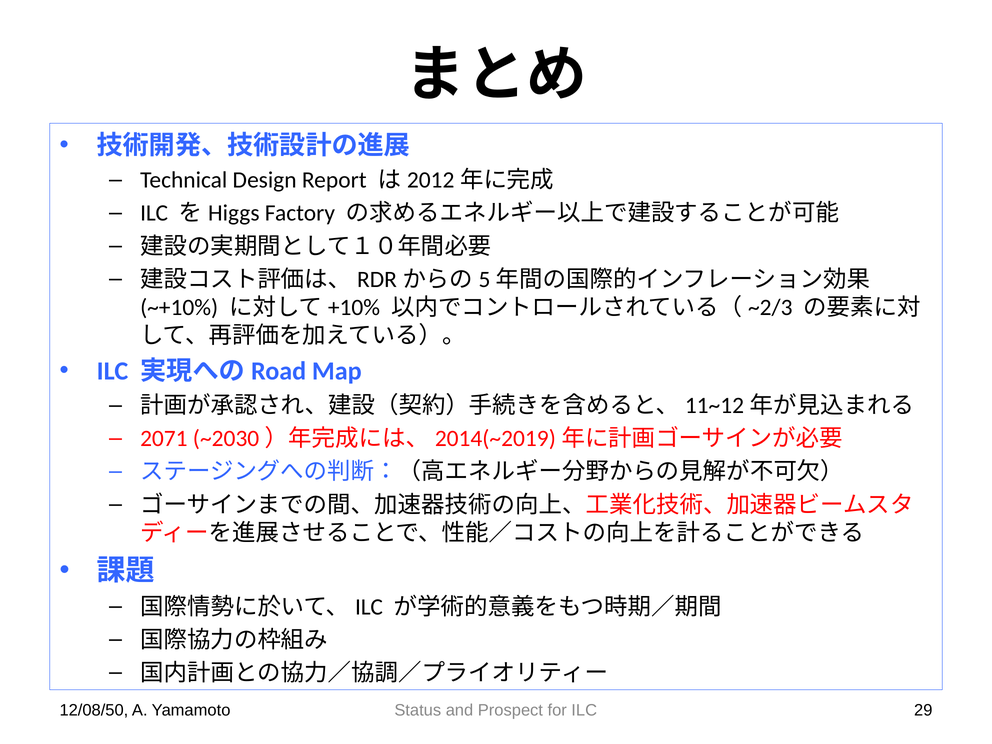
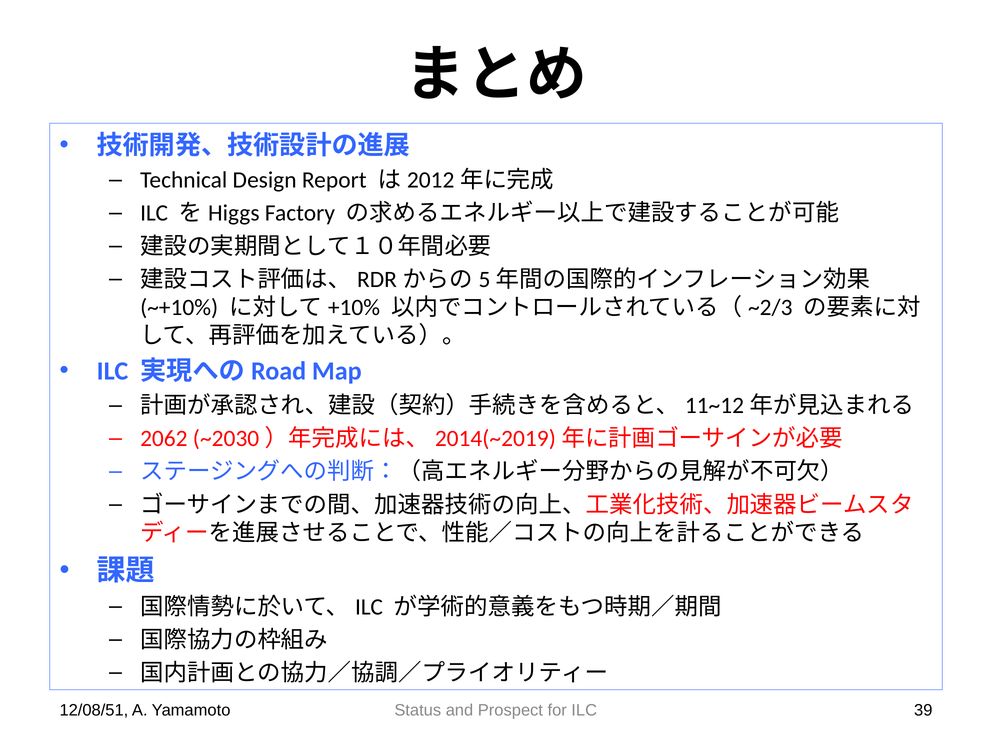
2071: 2071 -> 2062 (164, 439)
12/08/50: 12/08/50 -> 12/08/51 (94, 711)
29: 29 -> 39 (923, 711)
